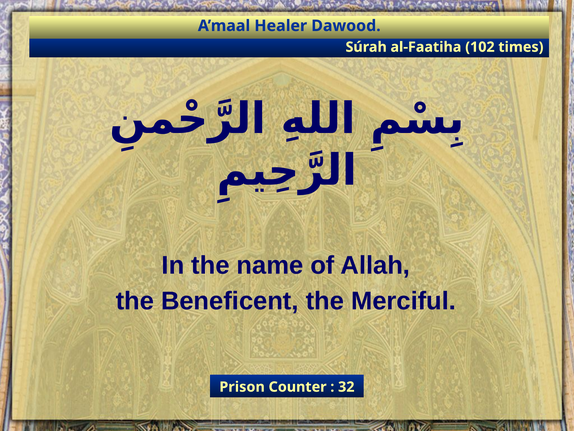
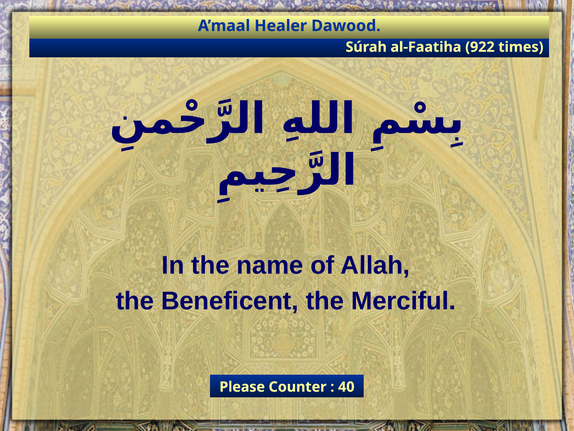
102: 102 -> 922 (480, 47)
Prison: Prison -> Please (242, 387)
32: 32 -> 40 (346, 387)
